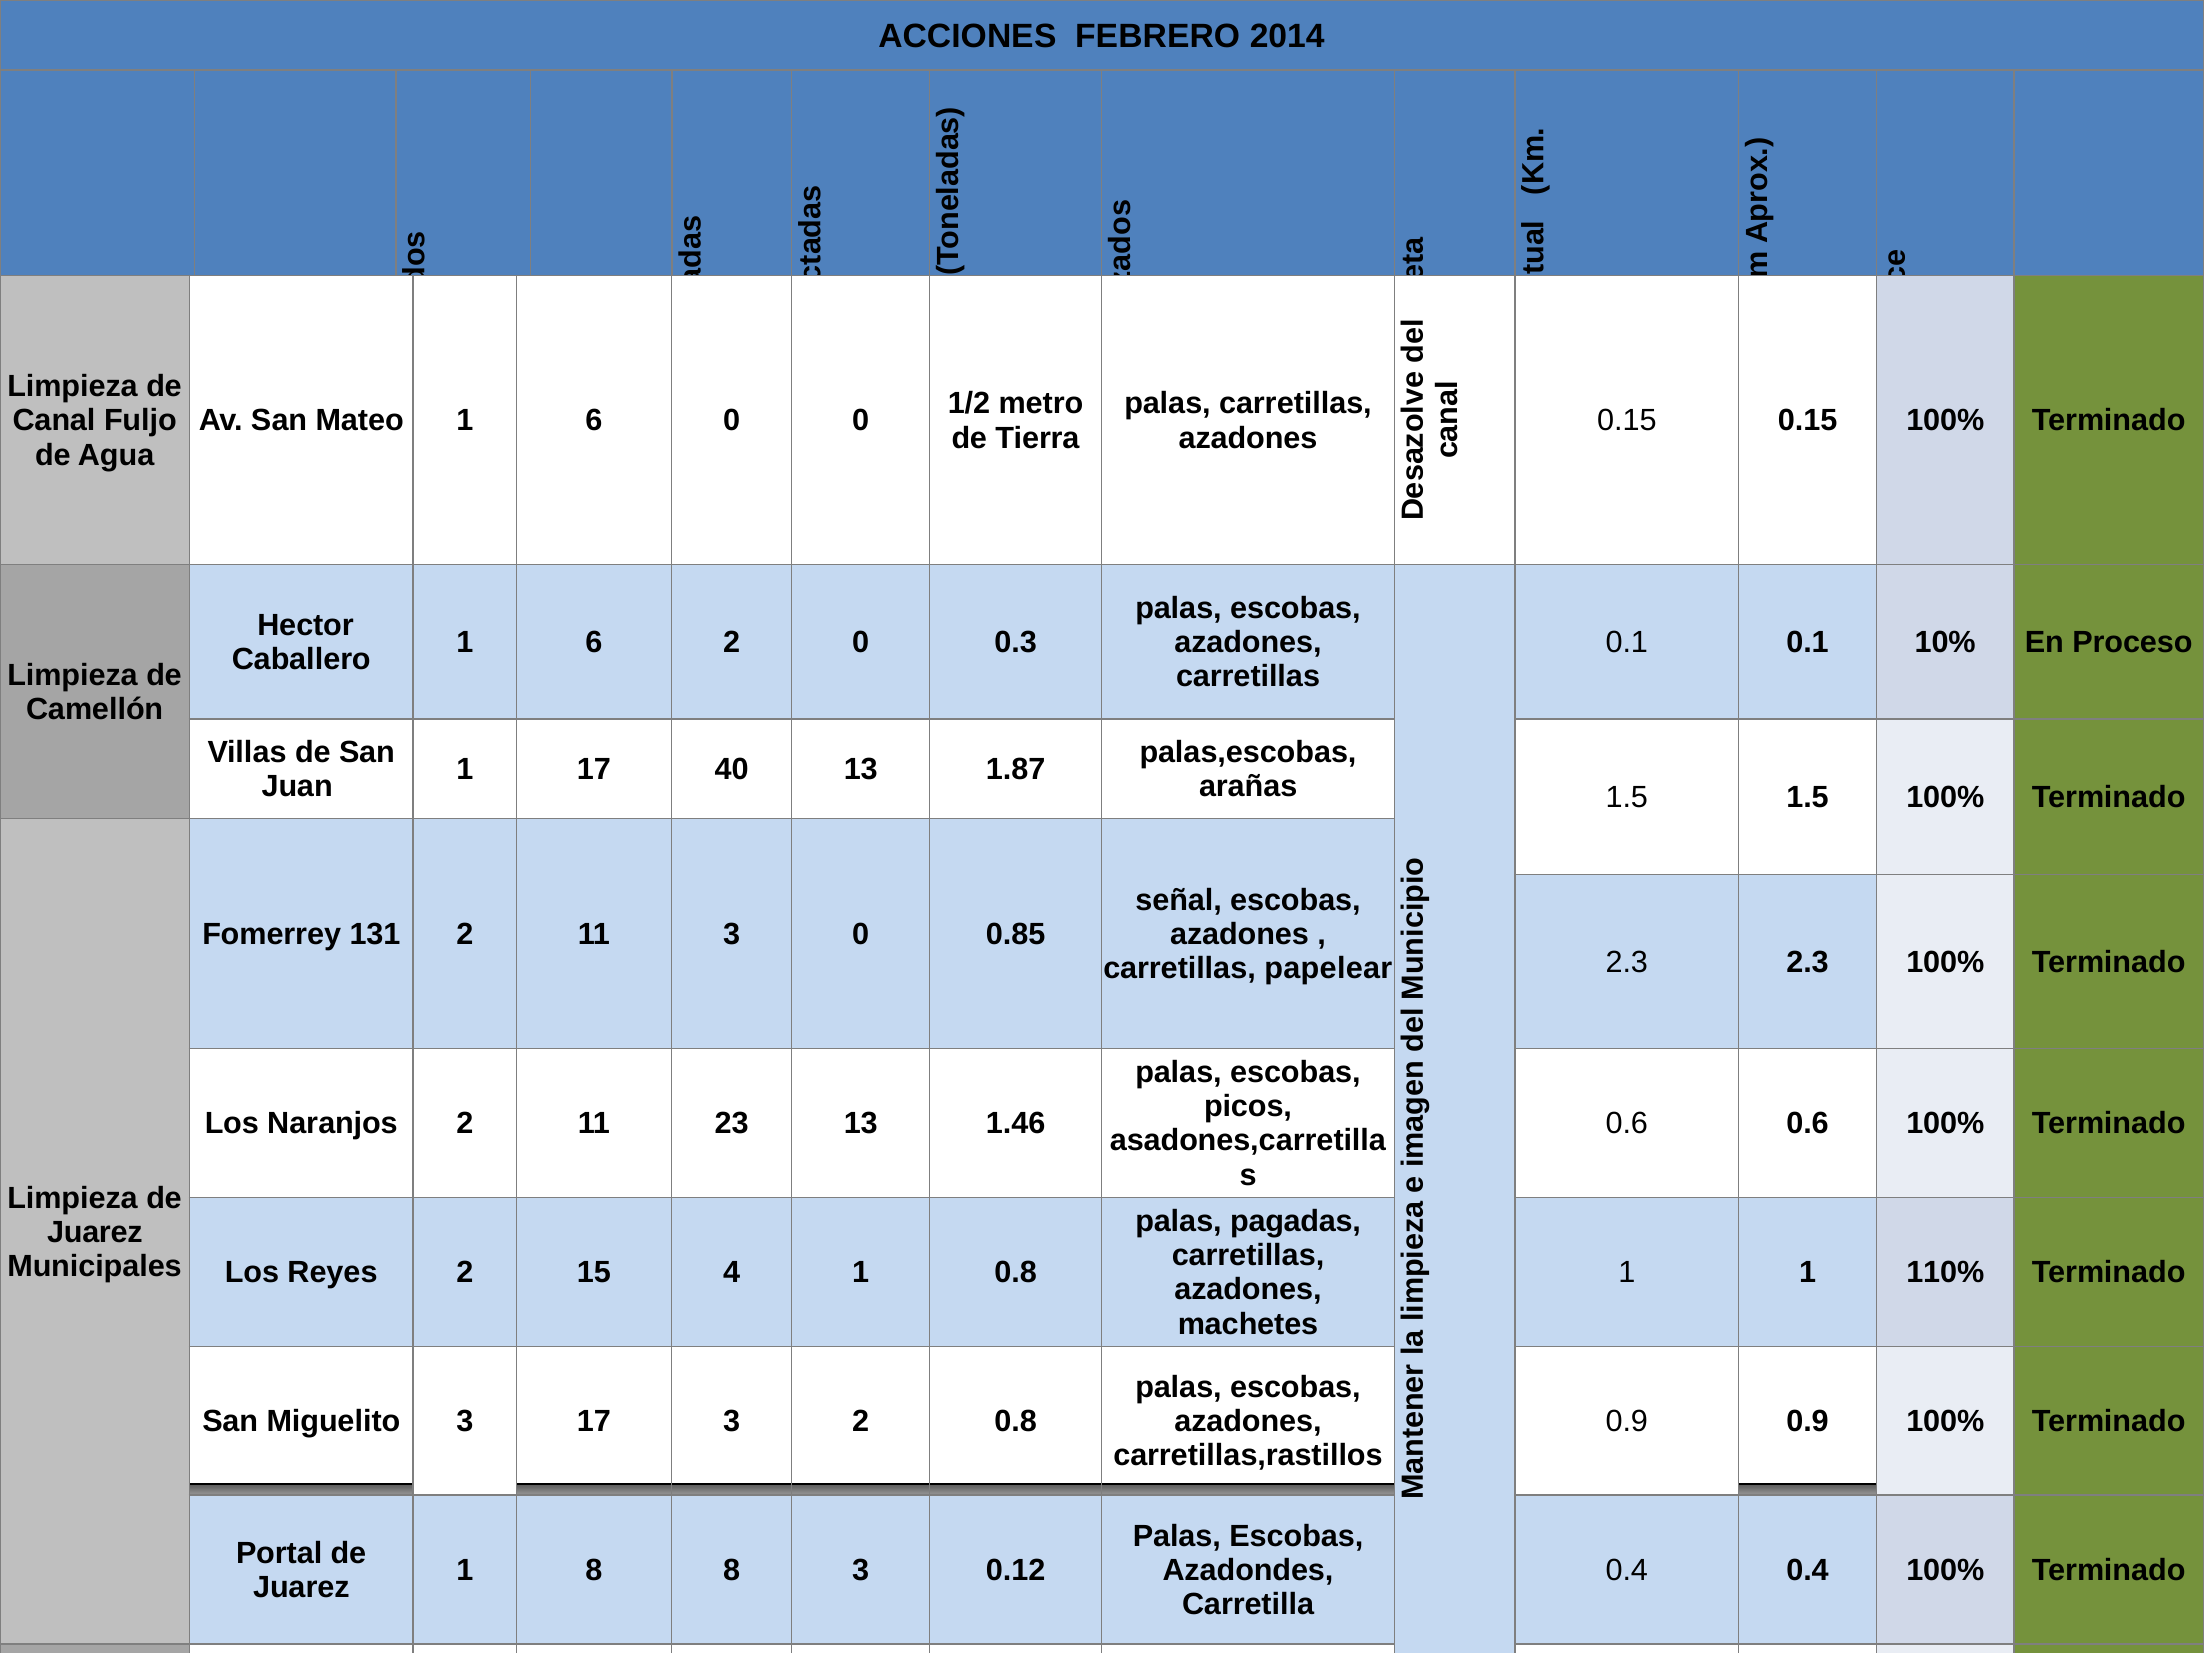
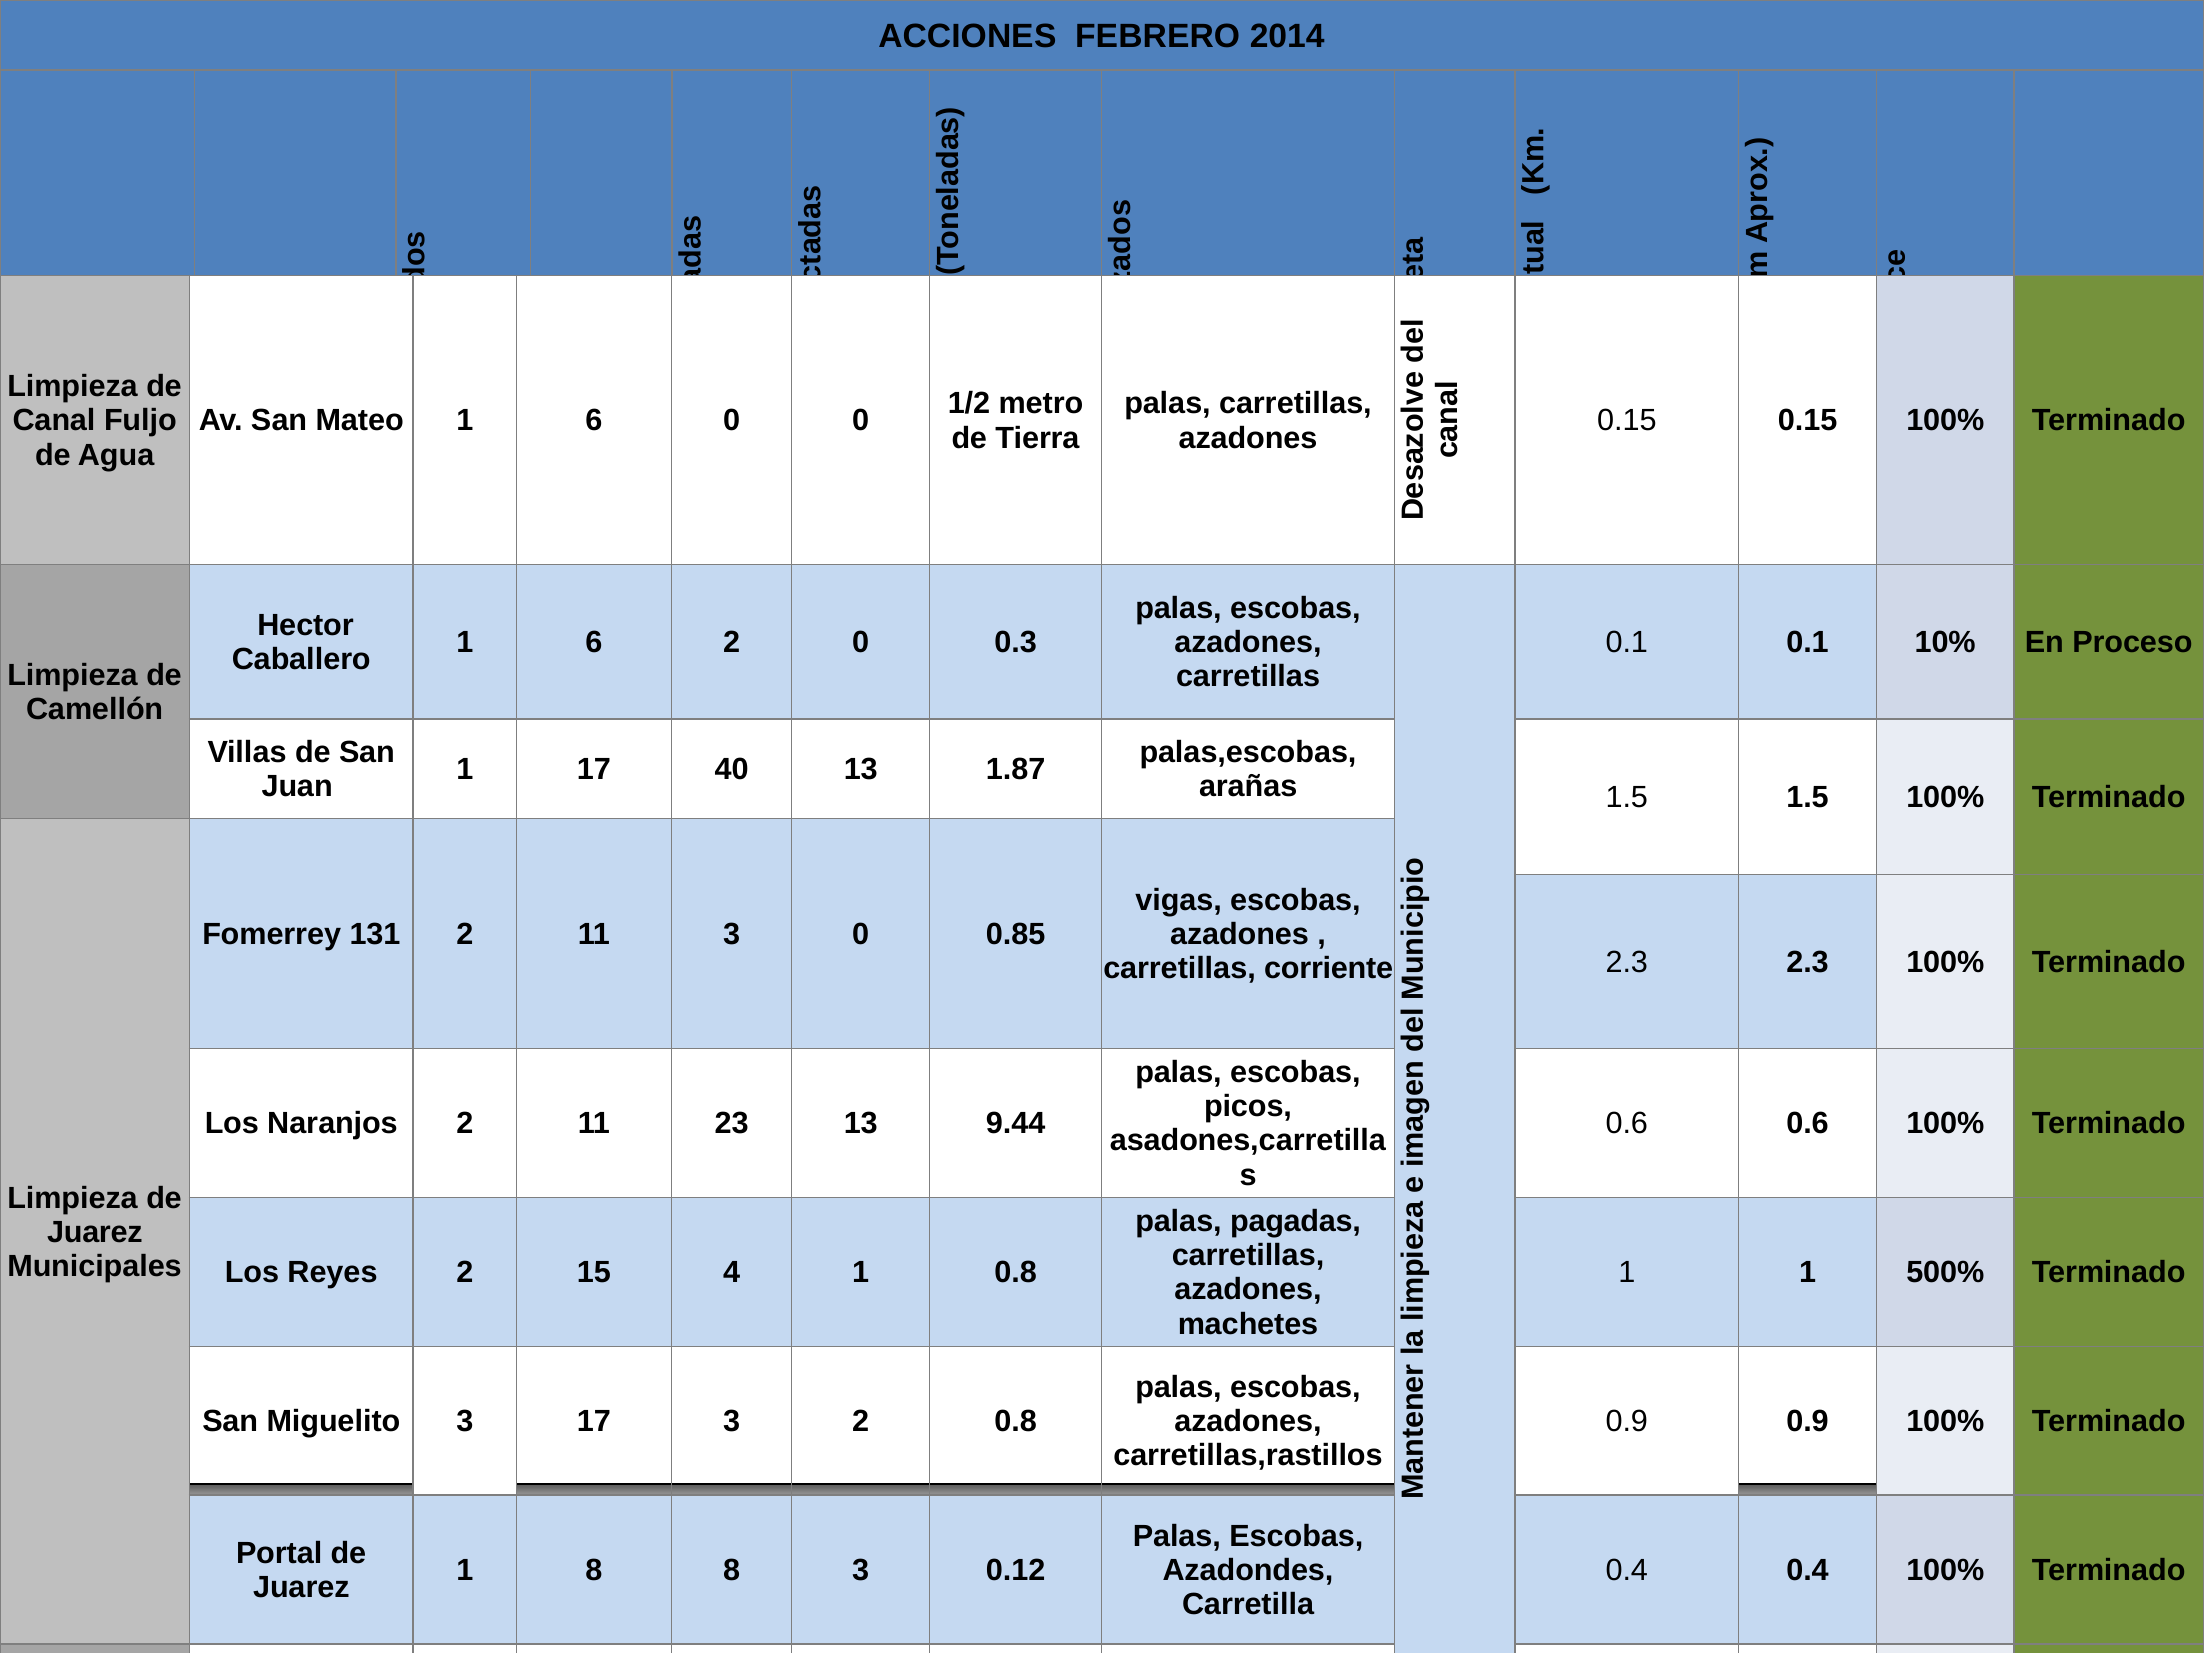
señal: señal -> vigas (1179, 900)
papelear: papelear -> corriente (1329, 969)
1.46: 1.46 -> 9.44 (1016, 1124)
110%: 110% -> 500% (1945, 1273)
